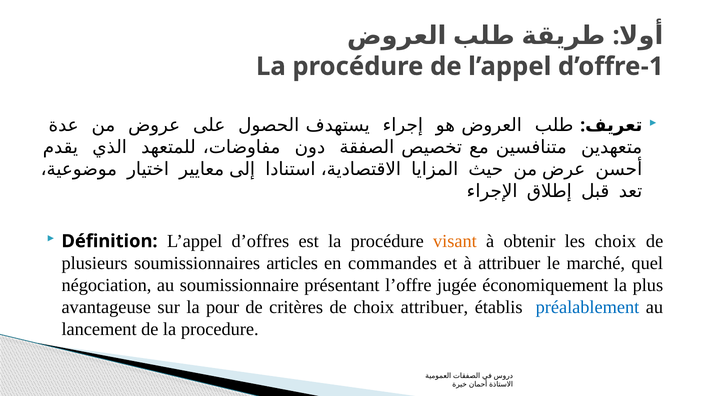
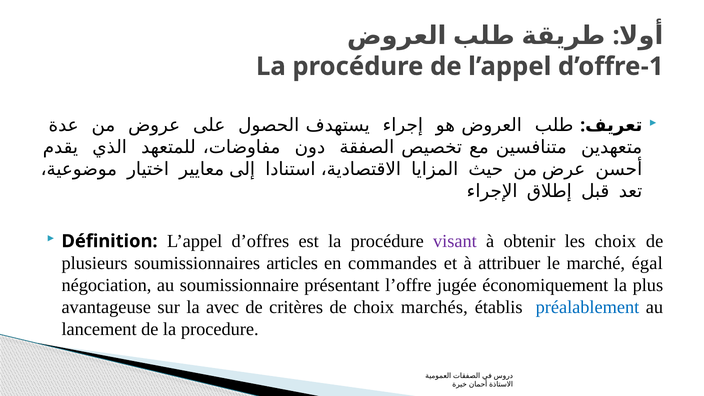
visant colour: orange -> purple (455, 241)
quel: quel -> égal (647, 263)
pour: pour -> avec (223, 307)
choix attribuer: attribuer -> marchés (434, 307)
